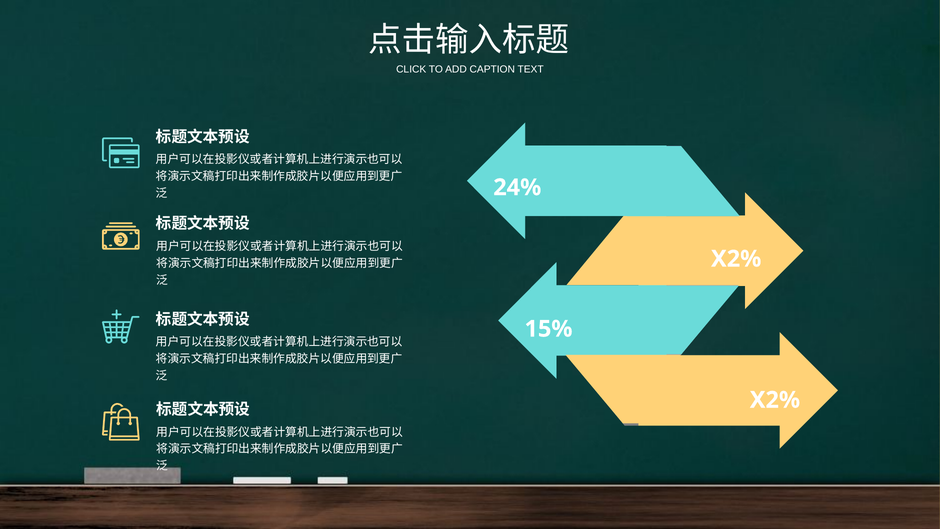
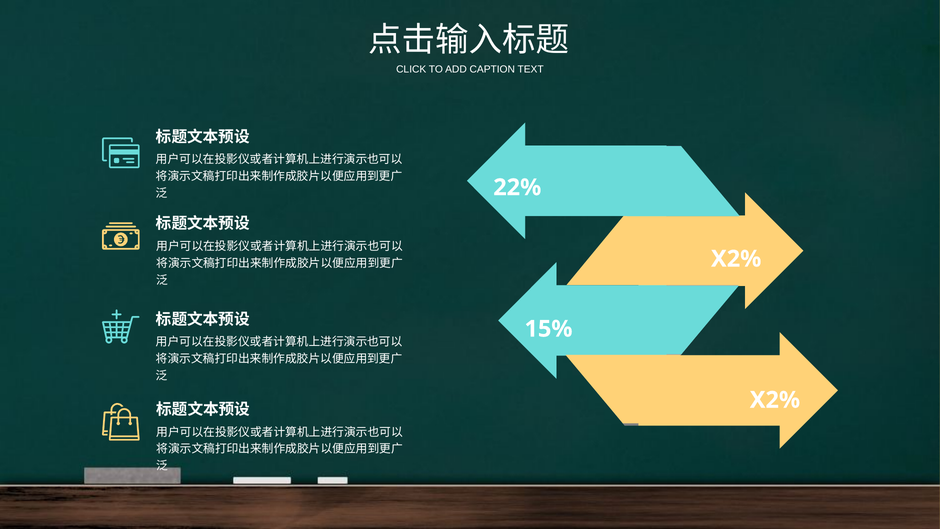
24%: 24% -> 22% (517, 187)
